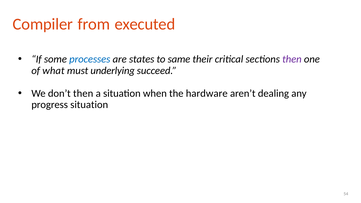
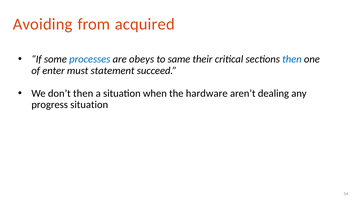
Compiler: Compiler -> Avoiding (43, 24)
executed: executed -> acquired (145, 24)
states: states -> obeys (142, 59)
then colour: purple -> blue (292, 59)
what: what -> enter (54, 71)
underlying: underlying -> statement (113, 71)
